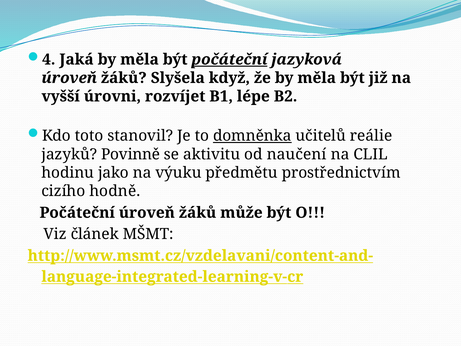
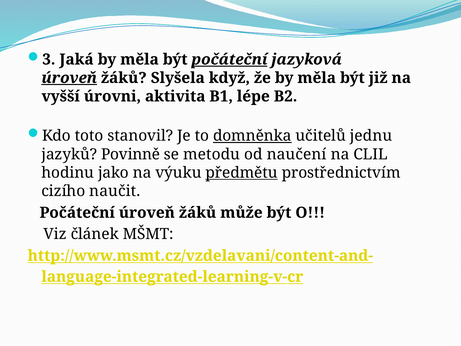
4: 4 -> 3 (49, 59)
úroveň underline: none -> present (69, 78)
rozvíjet: rozvíjet -> aktivita (175, 96)
reálie: reálie -> jednu (371, 136)
aktivitu: aktivitu -> metodu (212, 154)
předmětu underline: none -> present (242, 173)
hodně: hodně -> naučit (115, 191)
